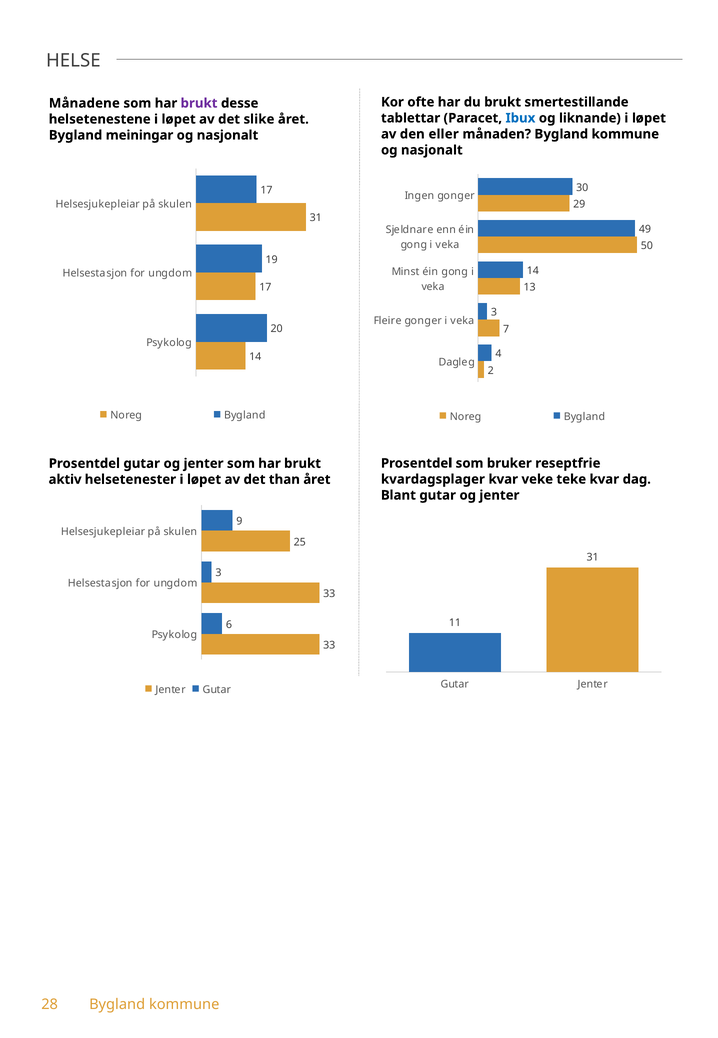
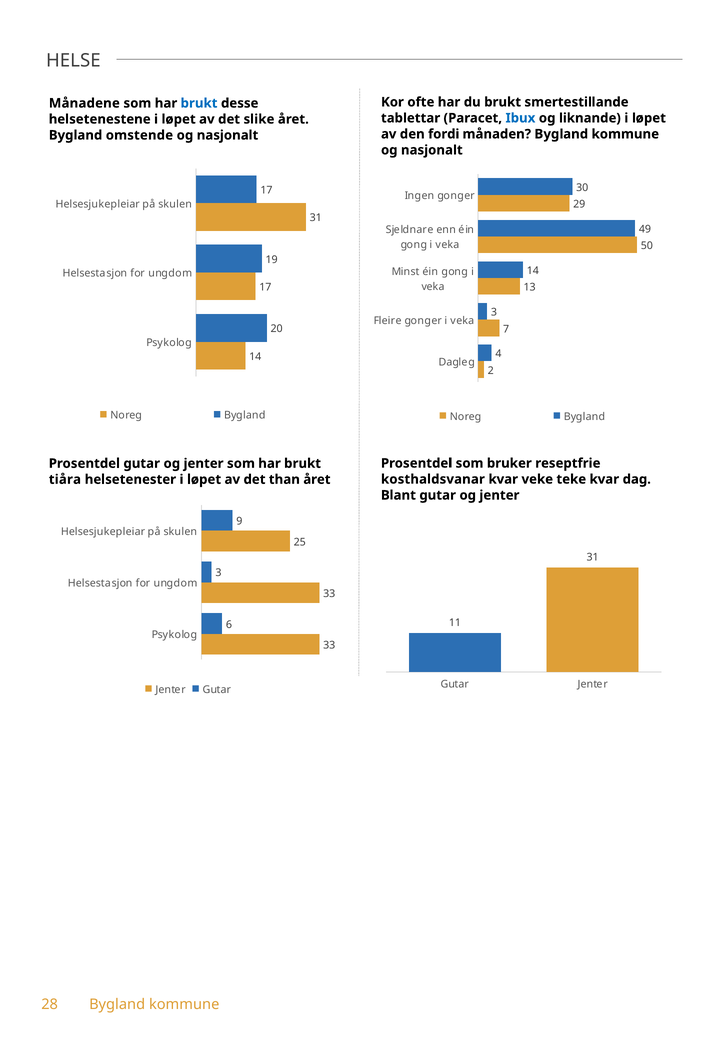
brukt colour: purple -> blue (199, 103)
eller: eller -> fordi (444, 134)
meiningar: meiningar -> omstende (139, 135)
kvardagsplager: kvardagsplager -> kosthaldsvanar (433, 479)
aktiv: aktiv -> tiåra (65, 479)
